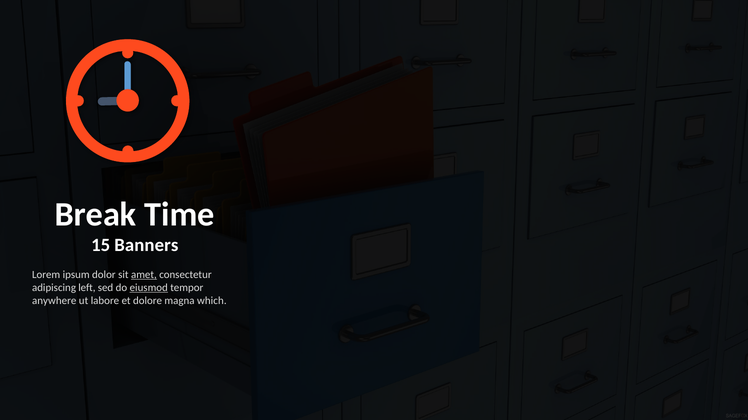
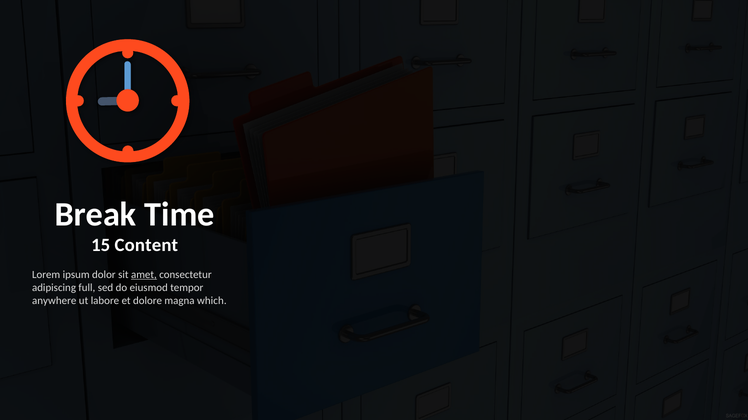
Banners: Banners -> Content (146, 246)
left: left -> full (87, 288)
eiusmod underline: present -> none (149, 288)
